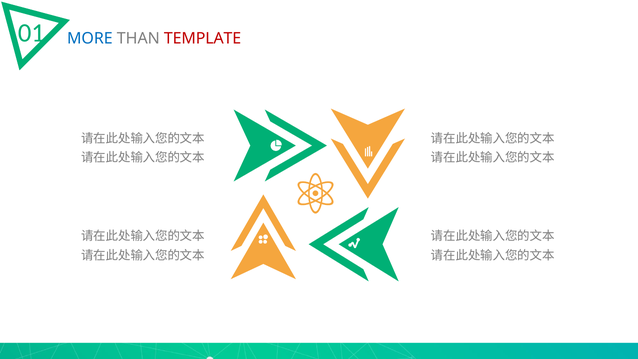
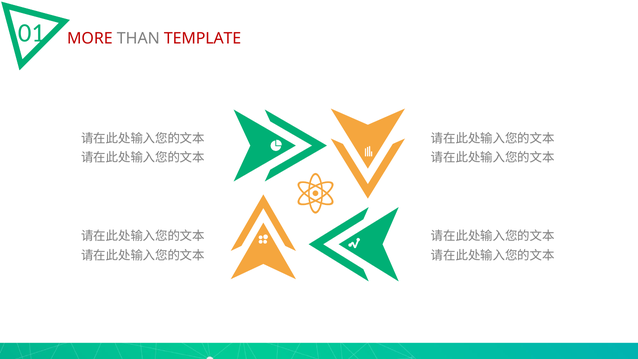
MORE colour: blue -> red (90, 38)
